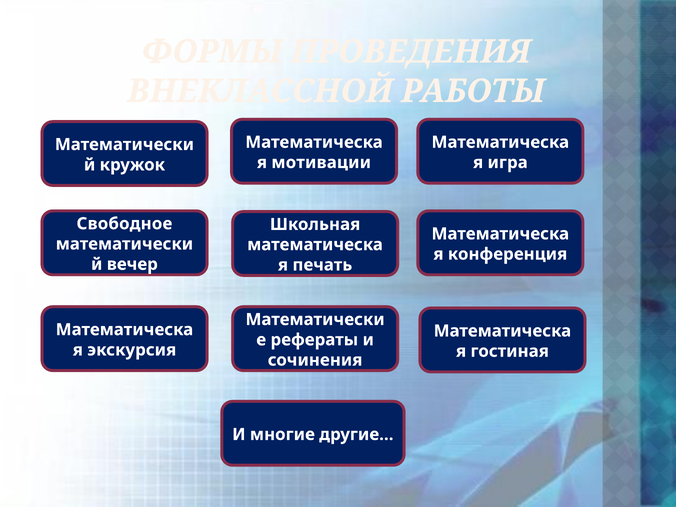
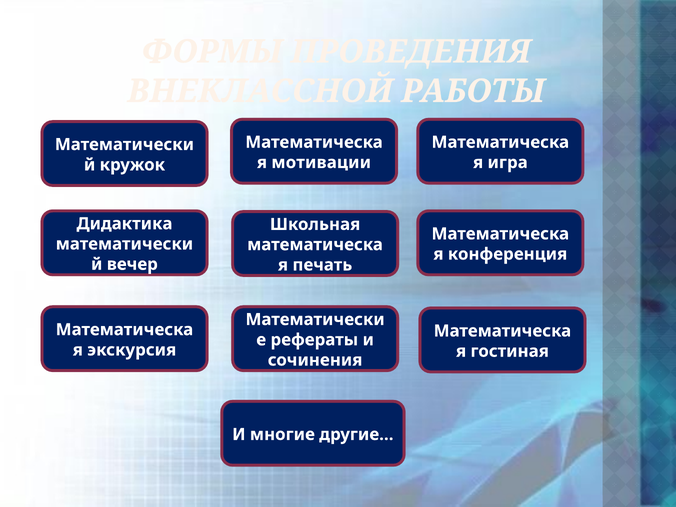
Свободное: Свободное -> Дидактика (124, 224)
